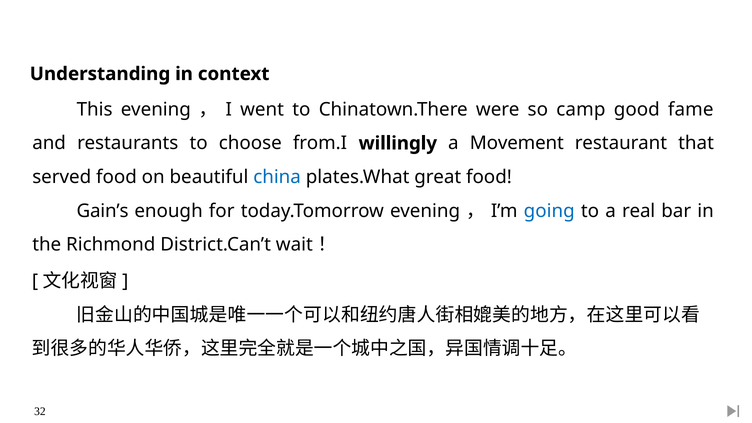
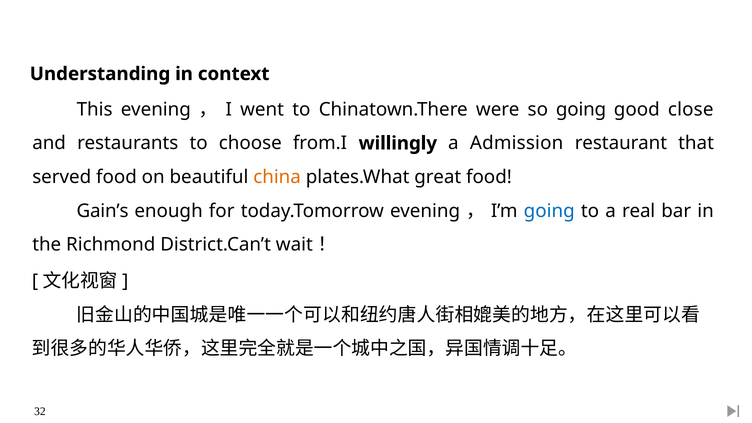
so camp: camp -> going (581, 109)
fame: fame -> close (691, 109)
Movement: Movement -> Admission (517, 143)
china colour: blue -> orange (277, 177)
